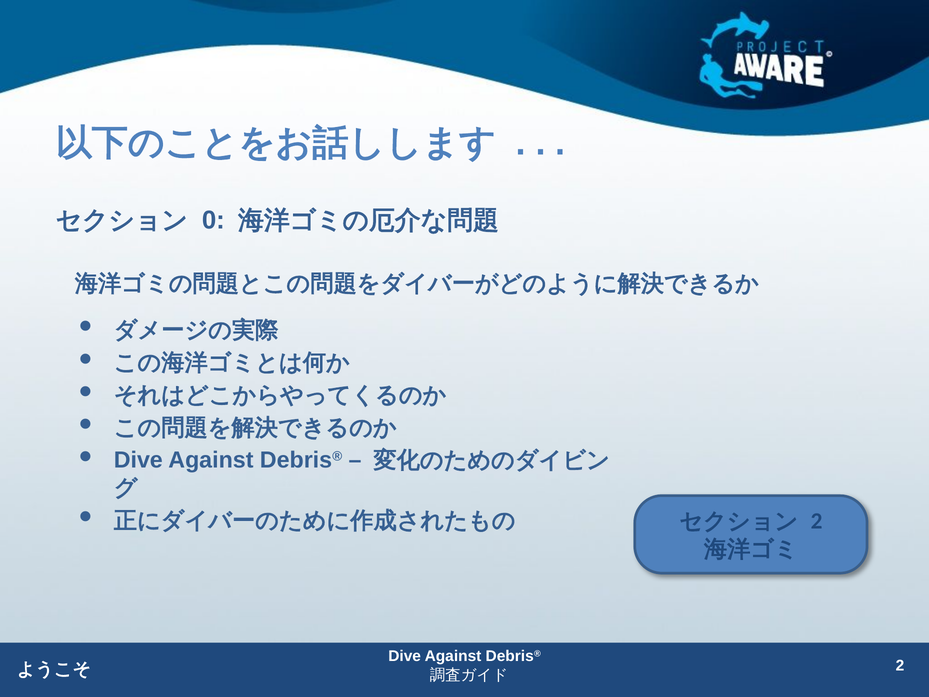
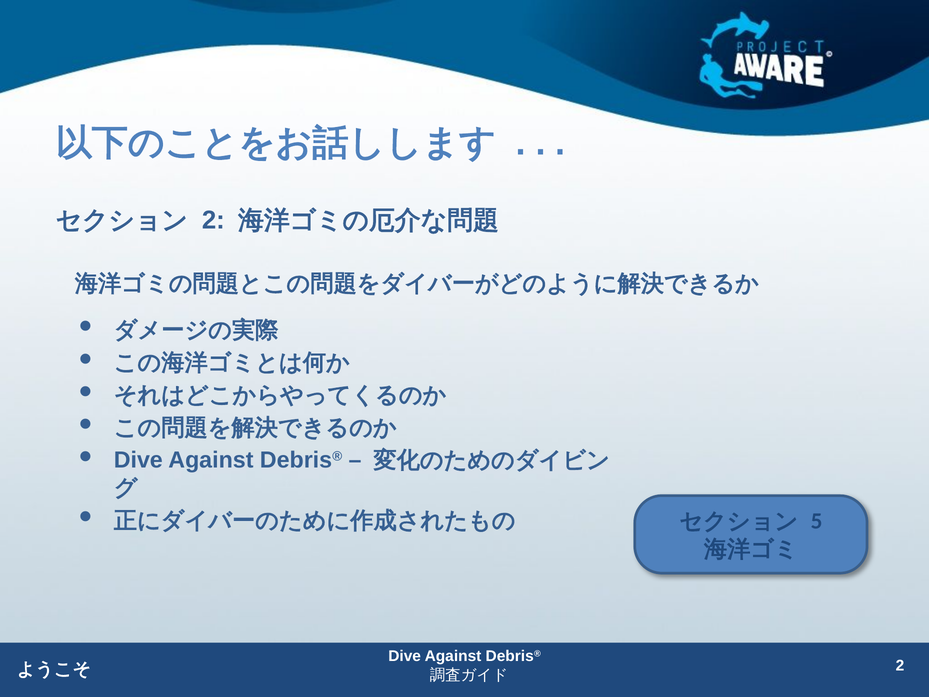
0: 0 -> 2 (213, 220)
2: 2 -> 5 (817, 521)
